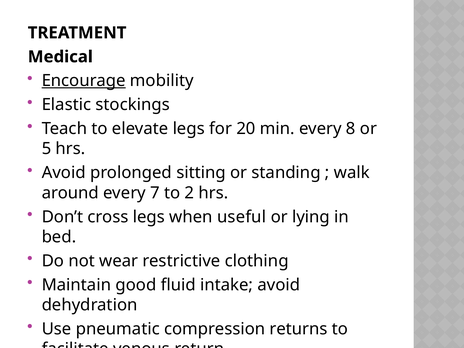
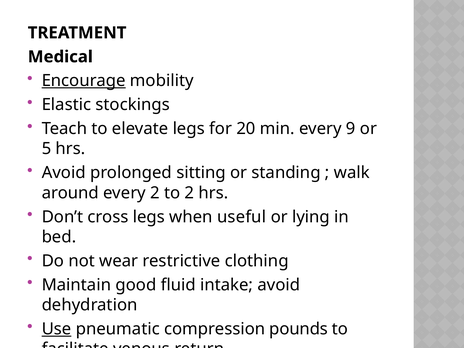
8: 8 -> 9 (351, 129)
every 7: 7 -> 2 (155, 193)
Use underline: none -> present (57, 329)
returns: returns -> pounds (299, 329)
